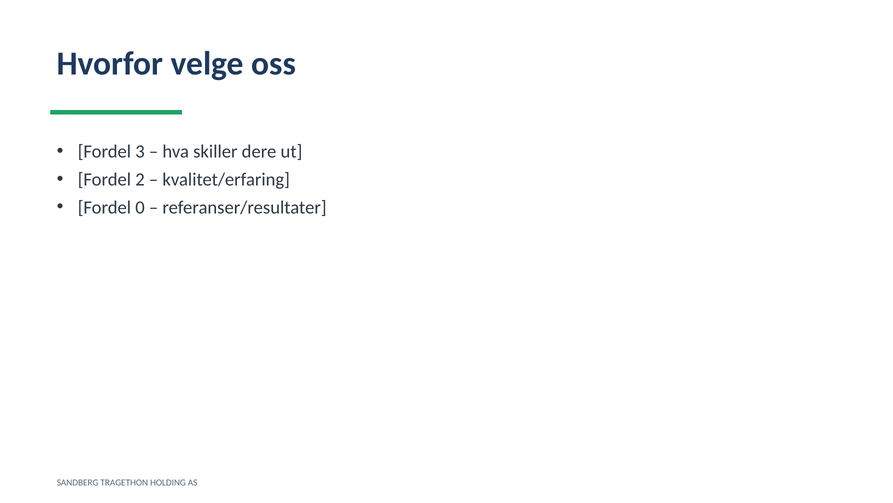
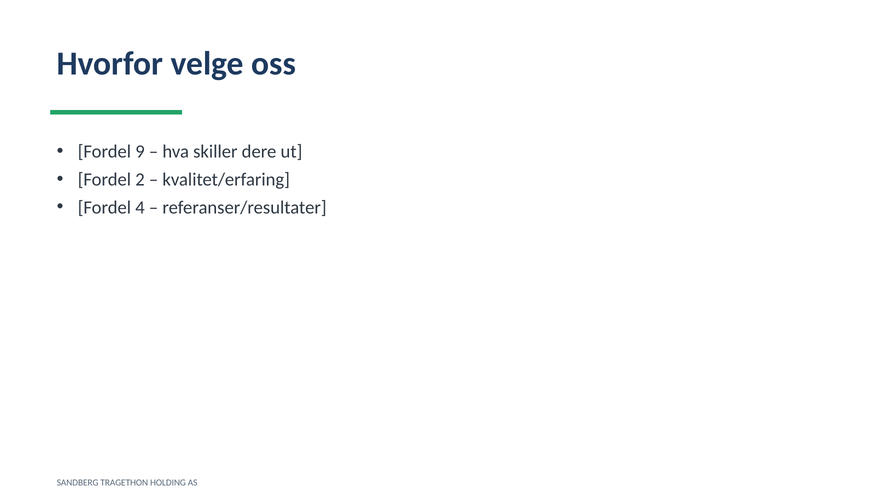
3: 3 -> 9 (140, 151)
0: 0 -> 4 (140, 207)
